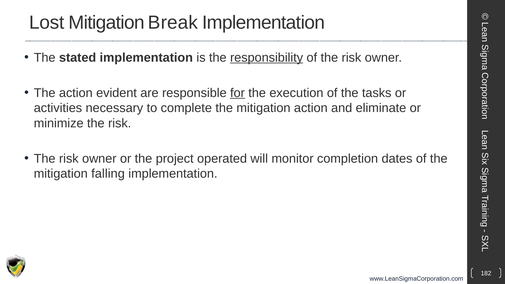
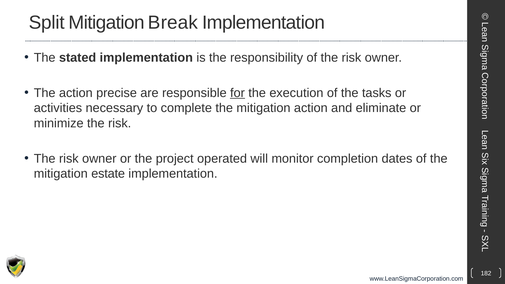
Lost: Lost -> Split (47, 22)
responsibility underline: present -> none (267, 58)
evident: evident -> precise (117, 93)
falling: falling -> estate (108, 174)
